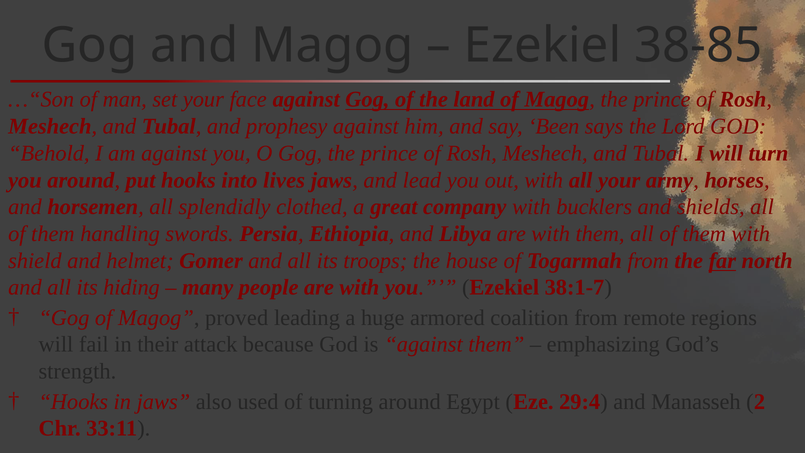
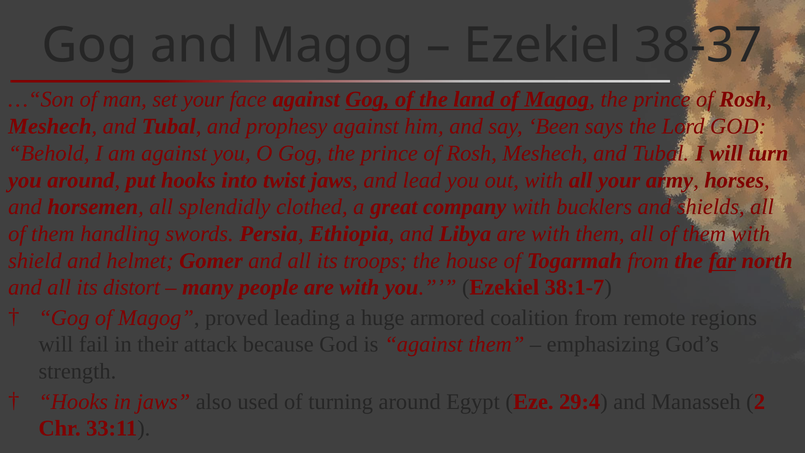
38-85: 38-85 -> 38-37 (698, 46)
lives: lives -> twist (284, 180)
hiding: hiding -> distort (132, 287)
